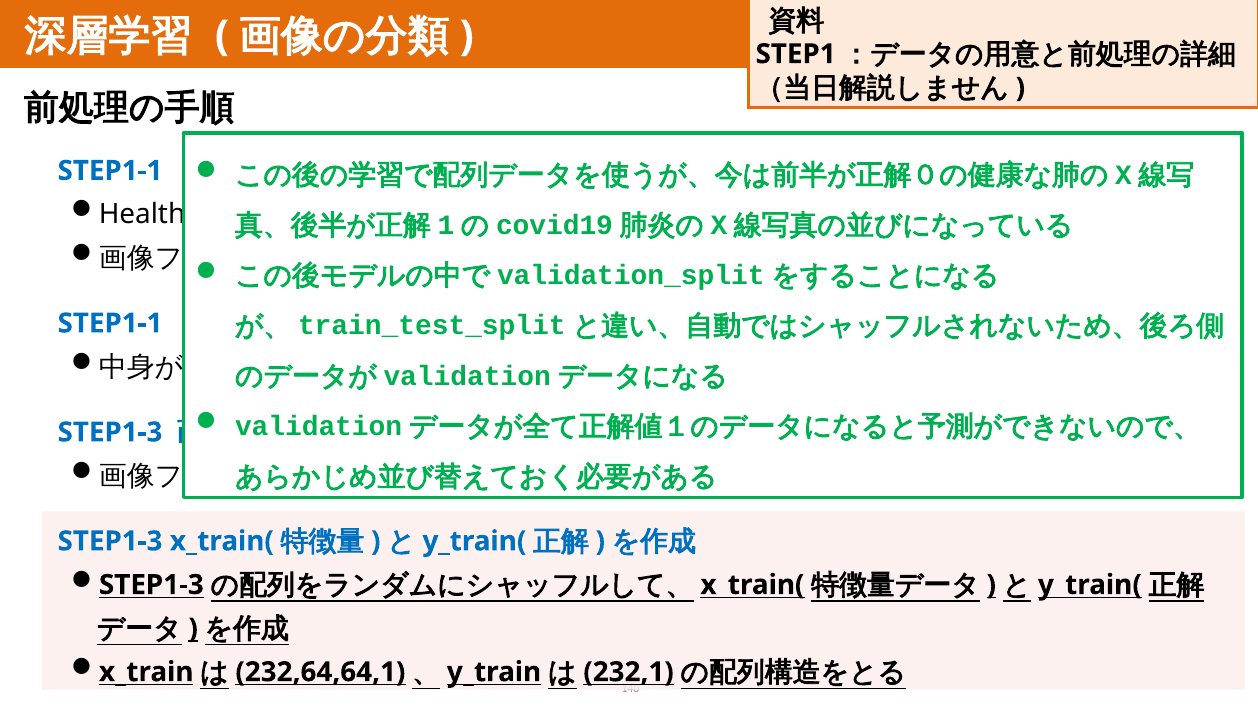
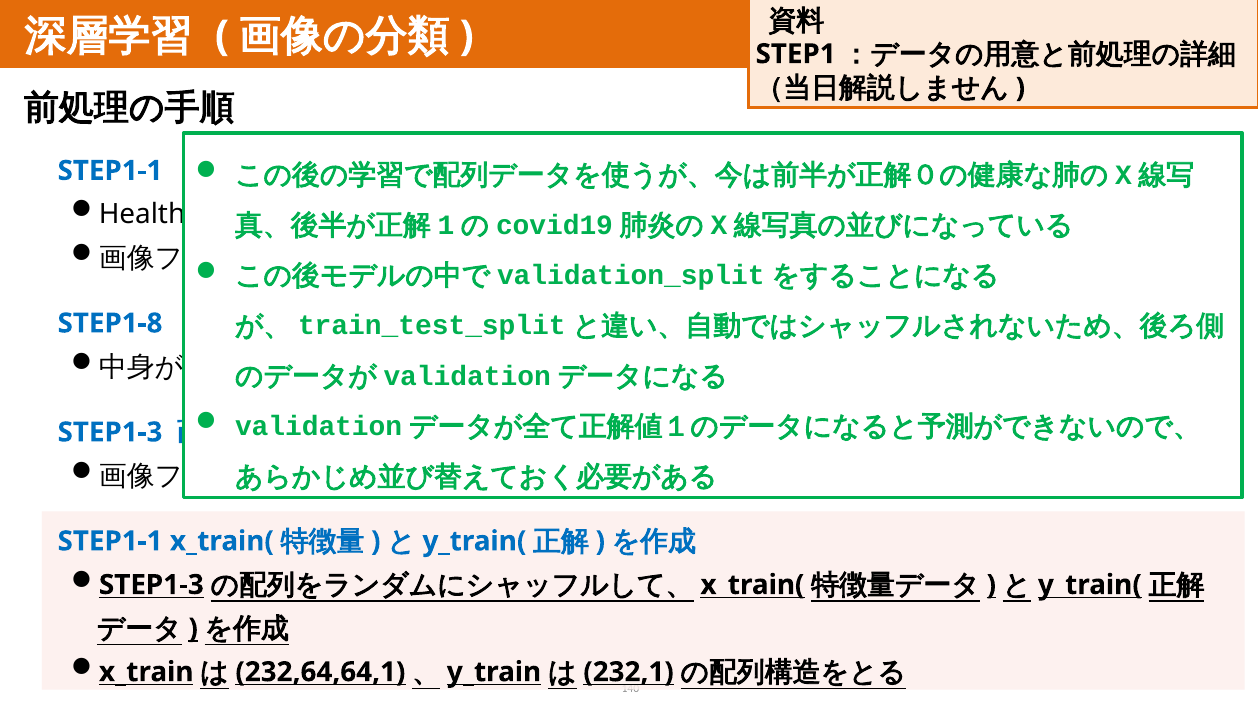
STEP1-1: STEP1-1 -> STEP1-8 (110, 323)
STEP1-3: STEP1-3 -> STEP1-1 (110, 541)
